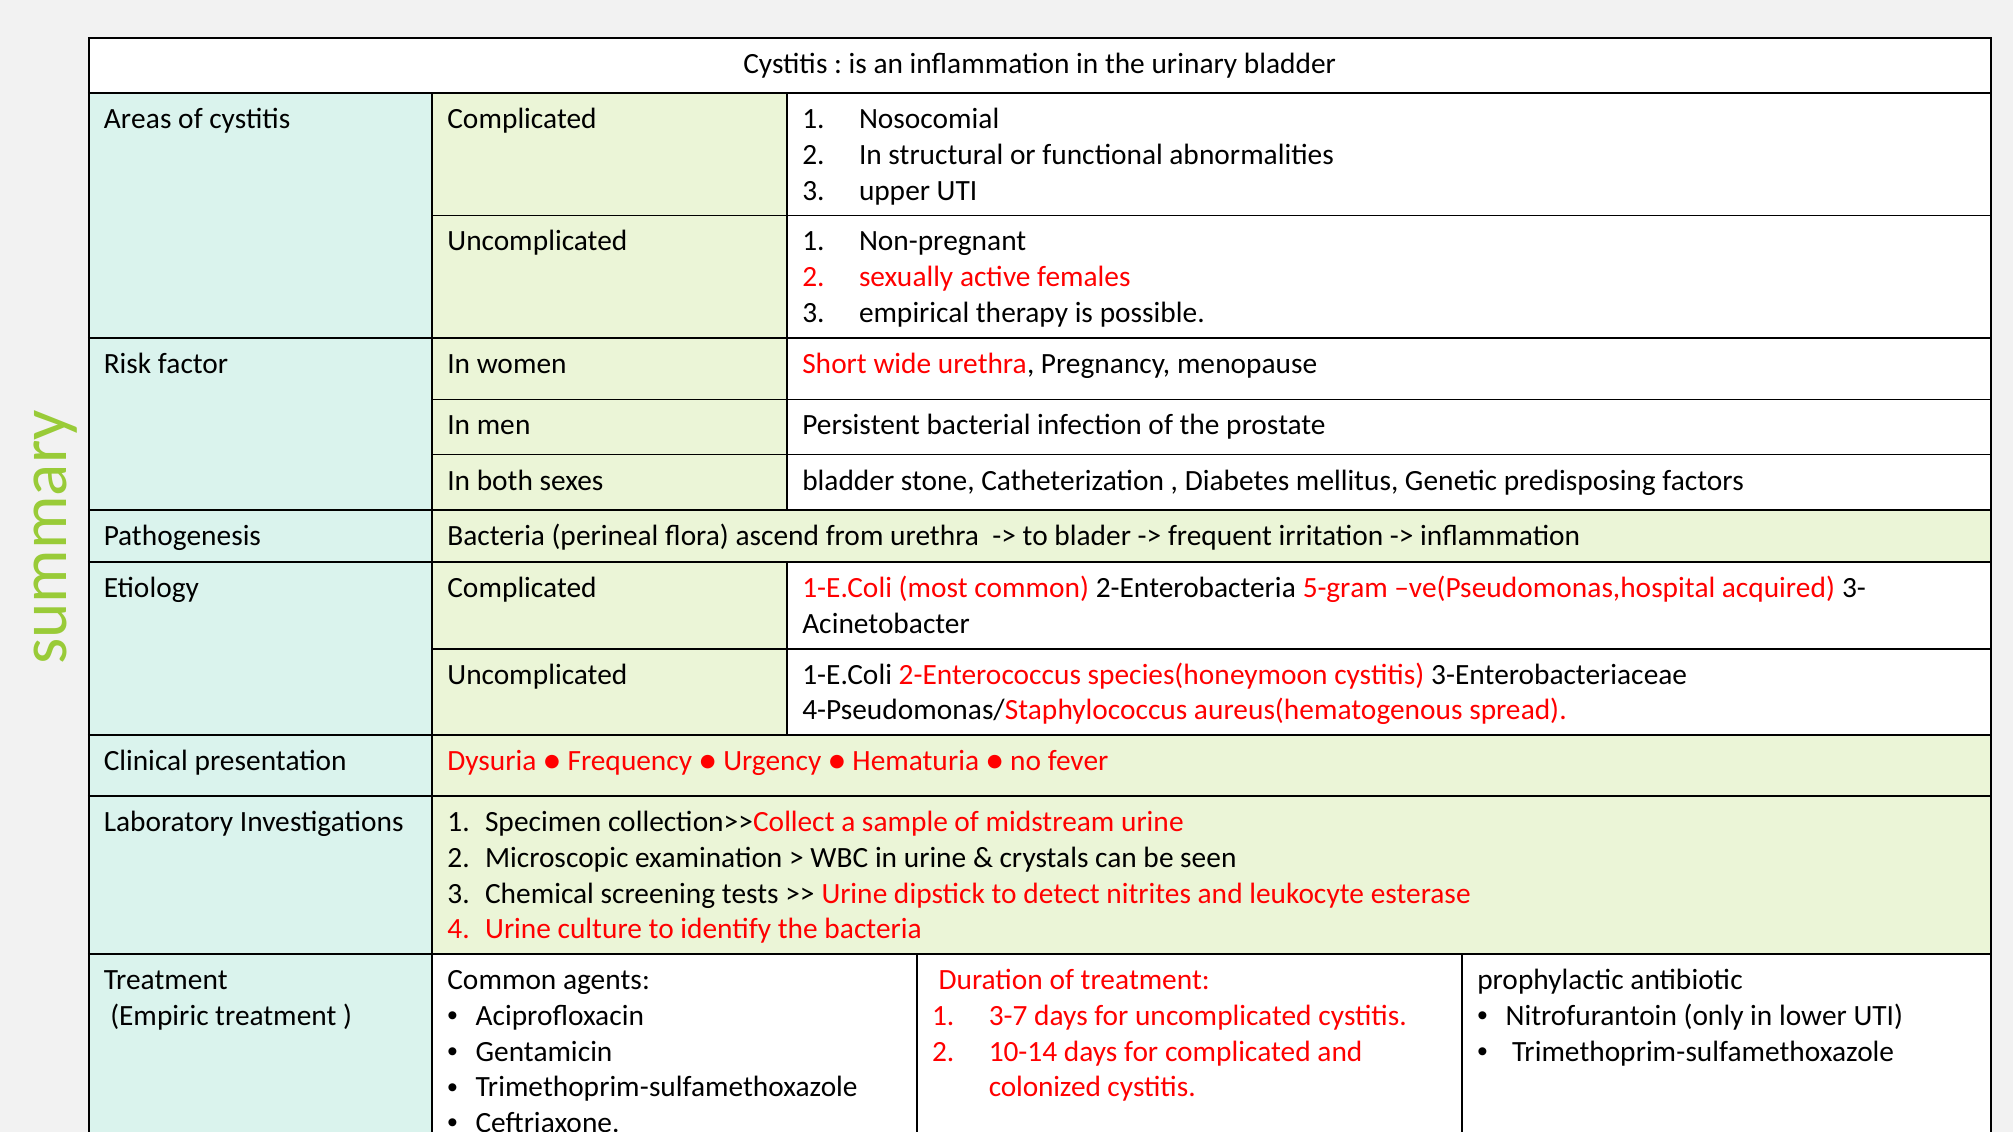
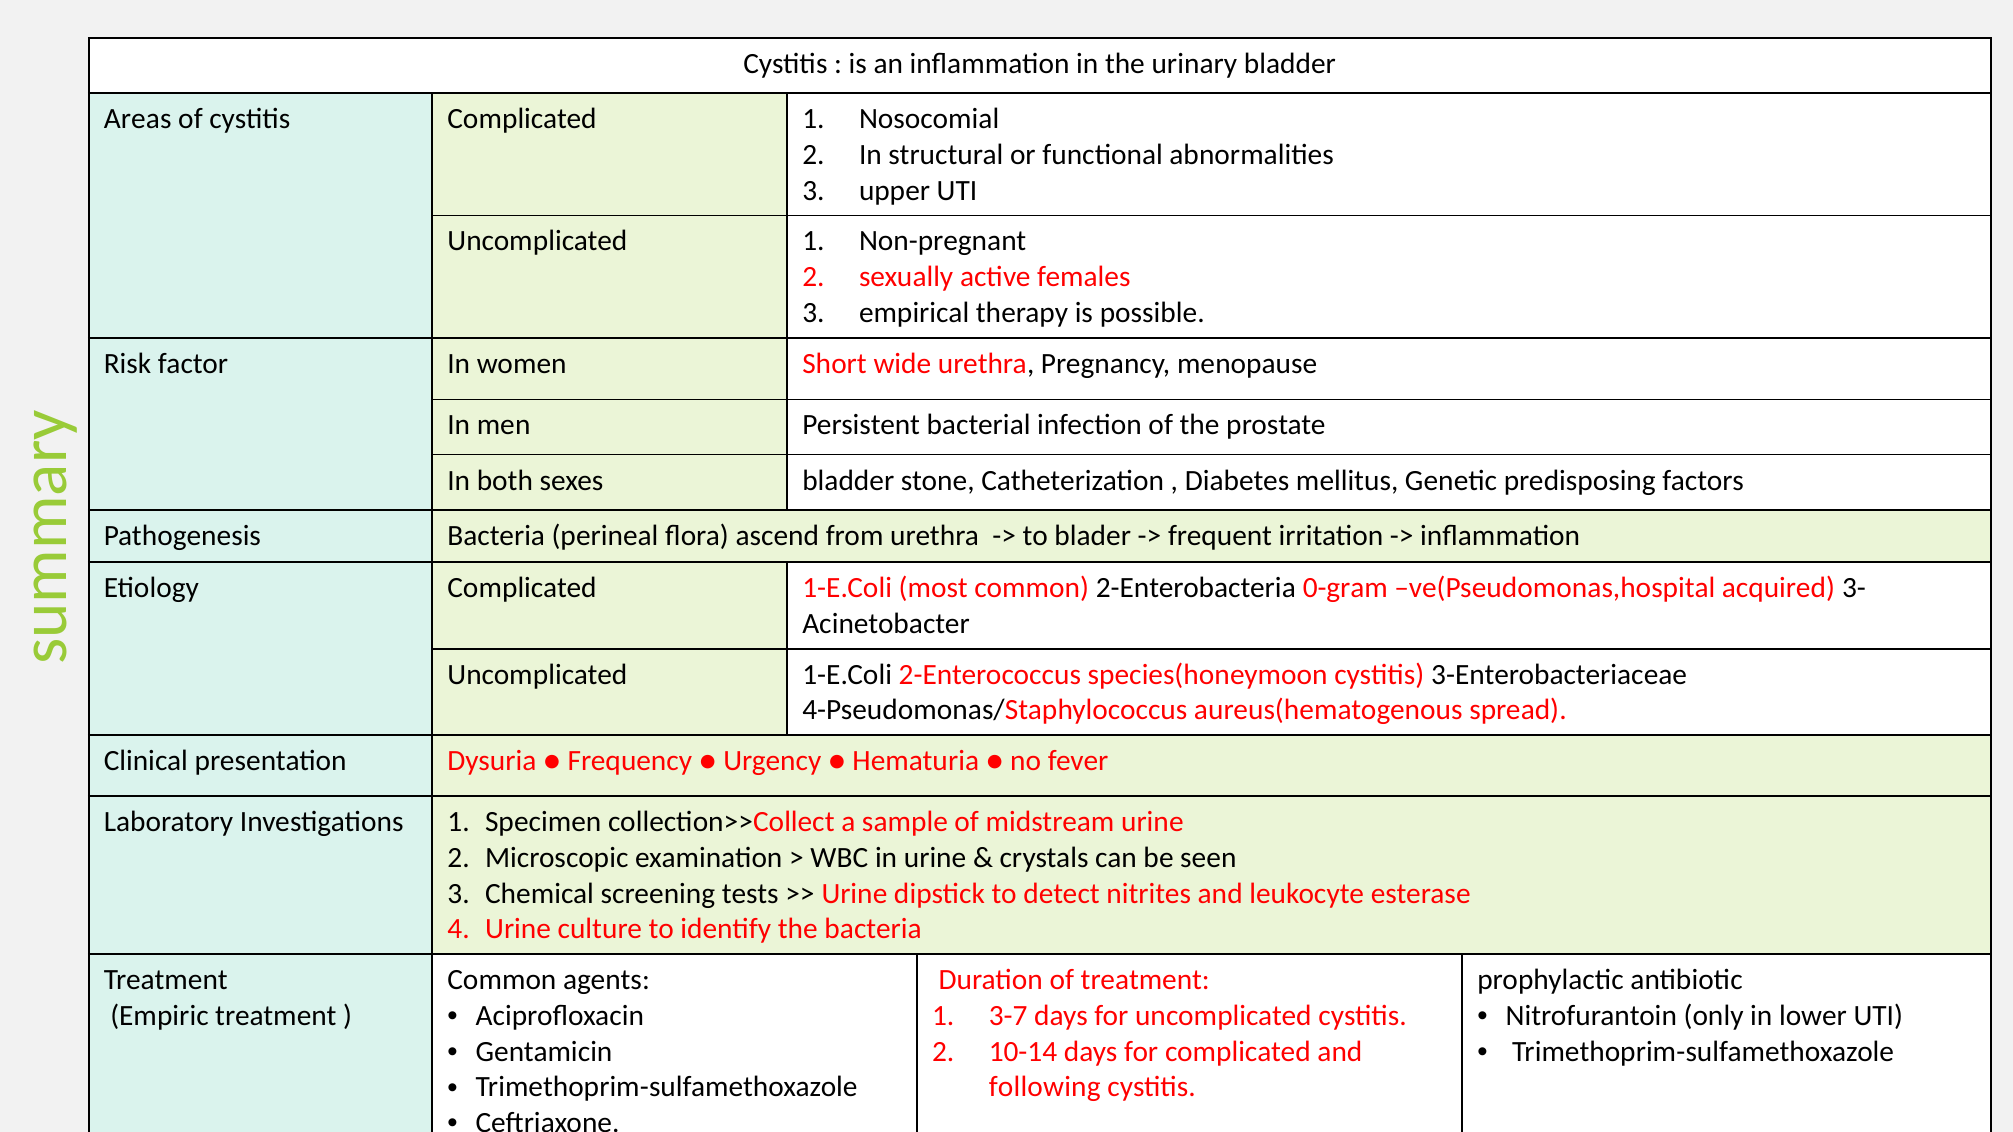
5-gram: 5-gram -> 0-gram (1345, 588)
colonized: colonized -> following (1045, 1088)
